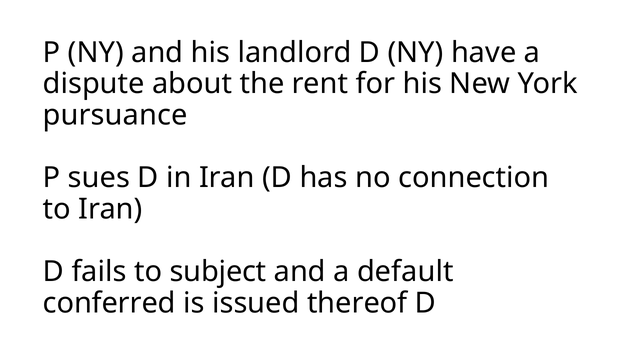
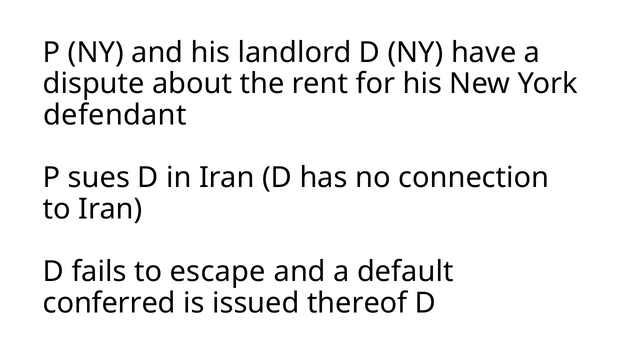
pursuance: pursuance -> defendant (115, 115)
subject: subject -> escape (218, 272)
